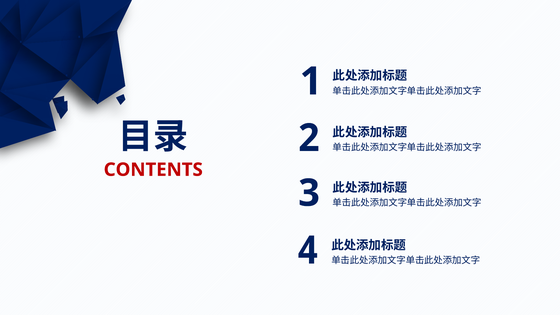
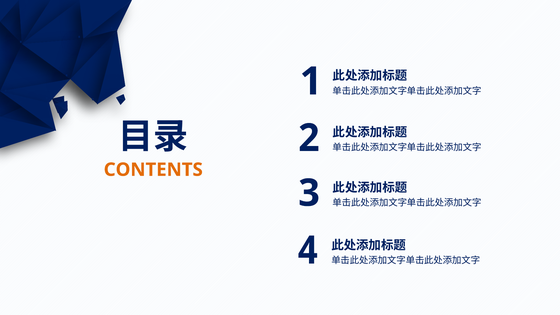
CONTENTS colour: red -> orange (153, 170)
